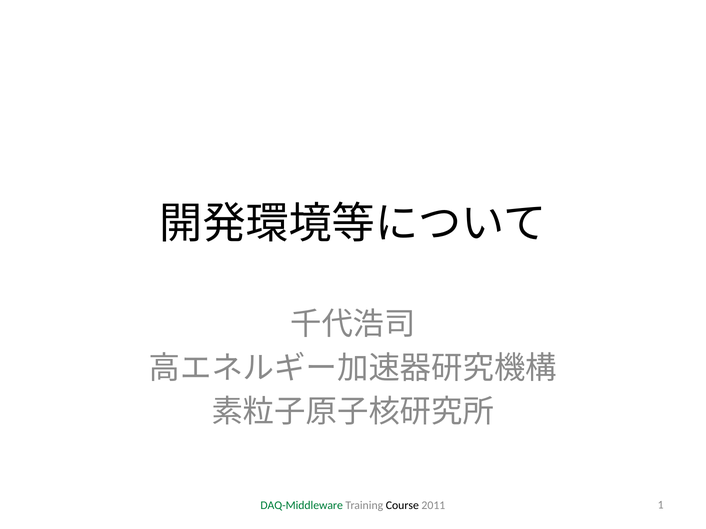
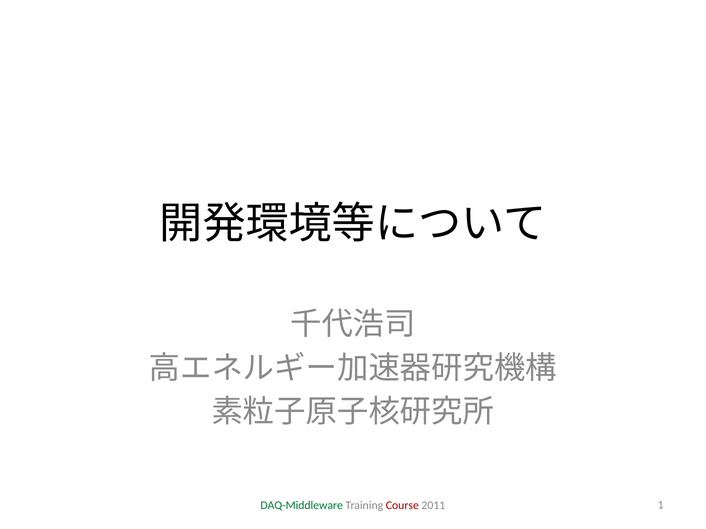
Course colour: black -> red (402, 506)
